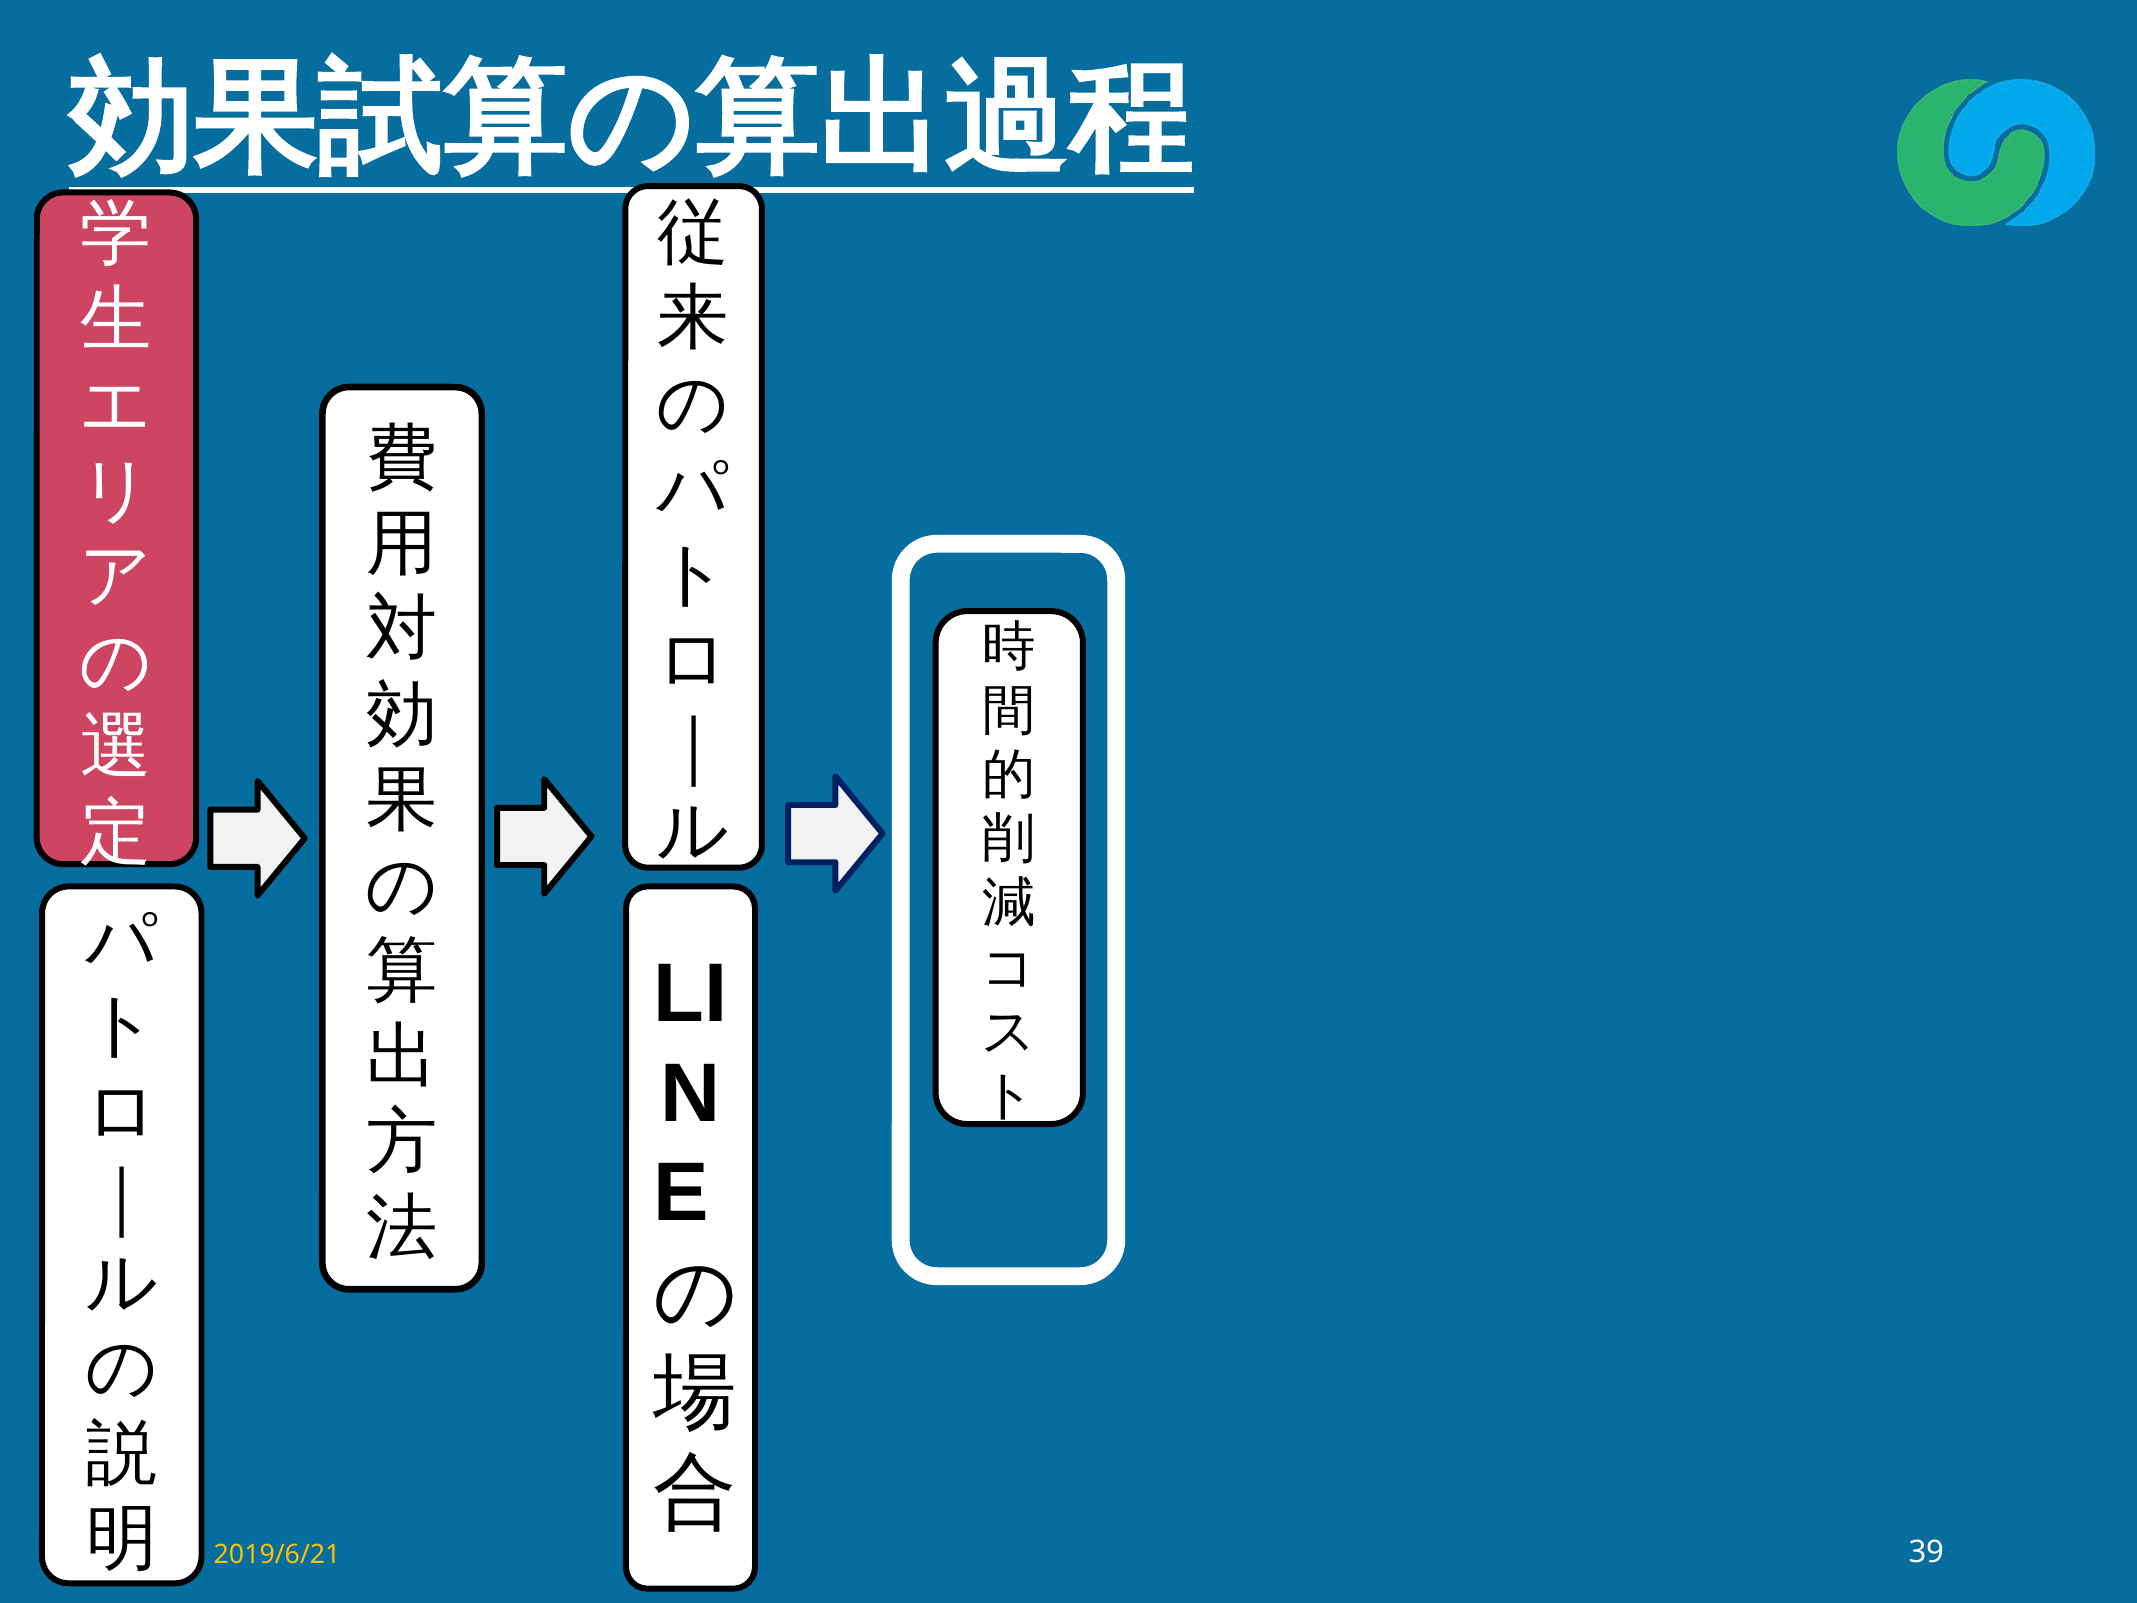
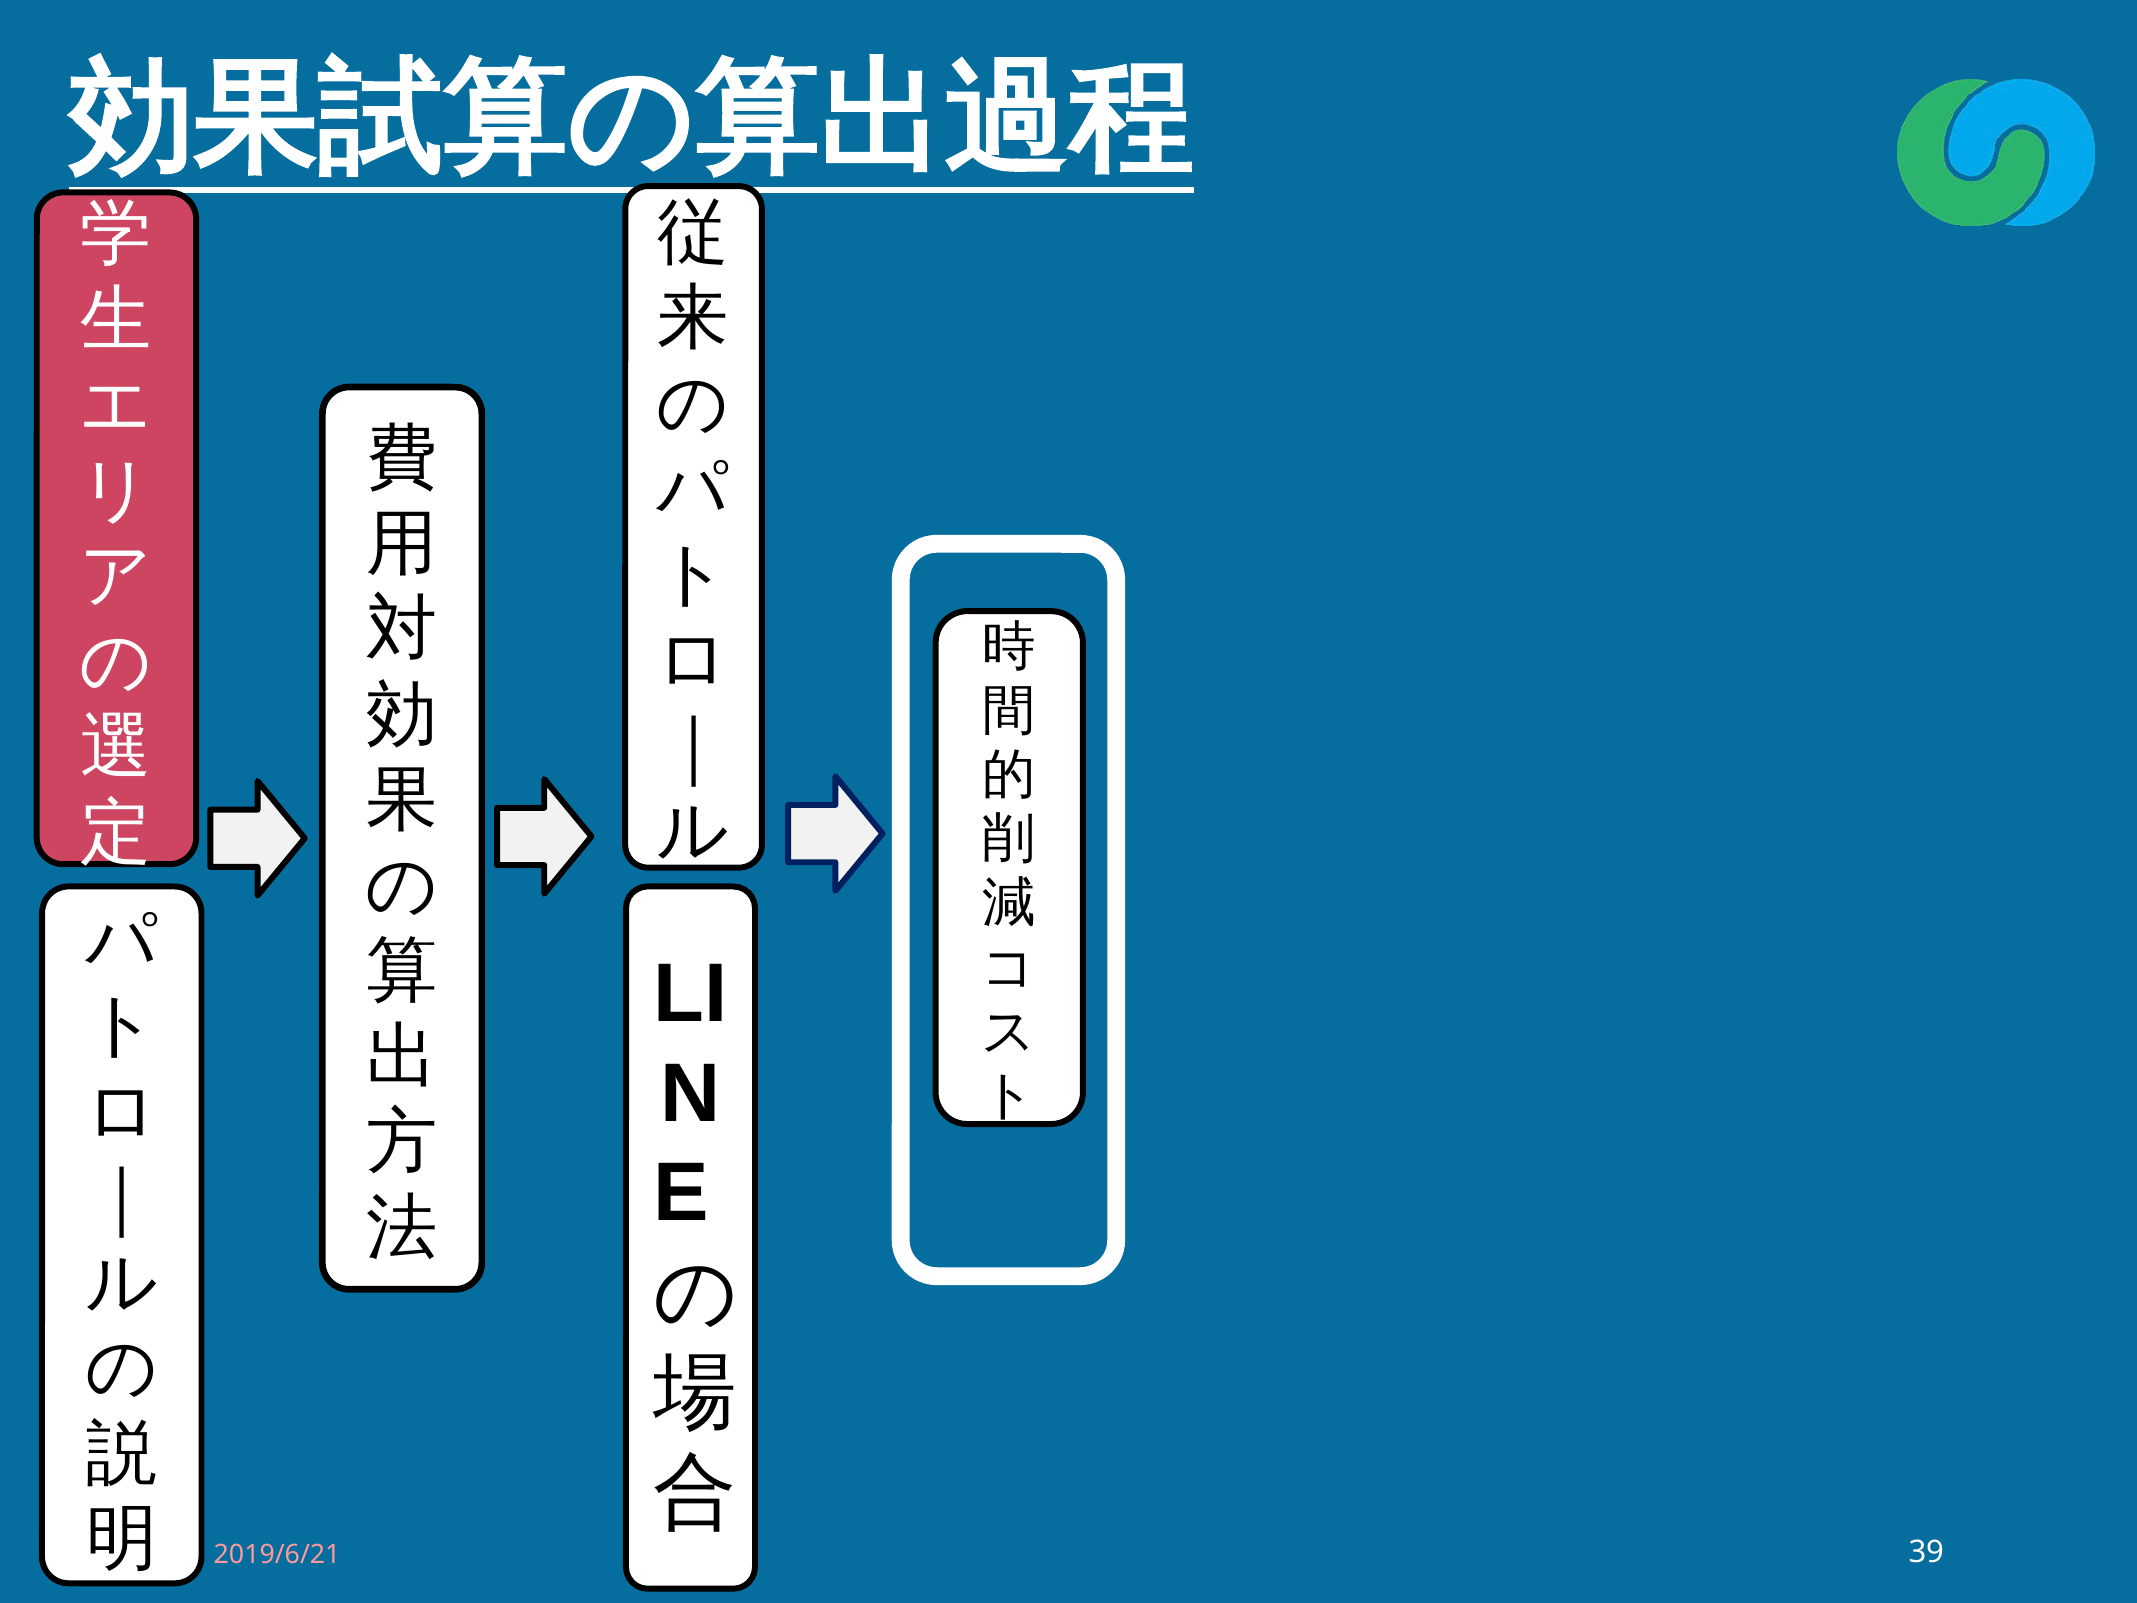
2019/6/21 colour: yellow -> pink (277, 1554)
